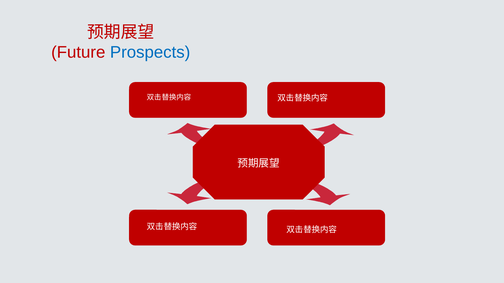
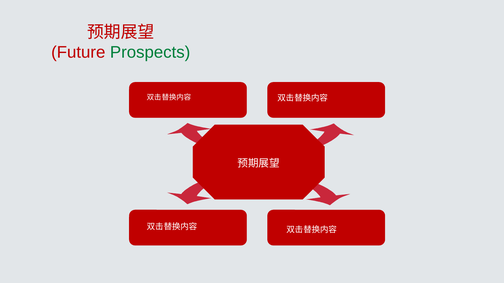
Prospects colour: blue -> green (150, 52)
